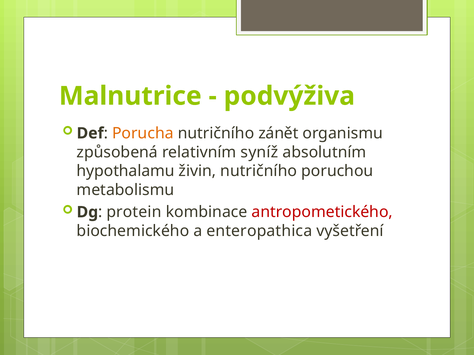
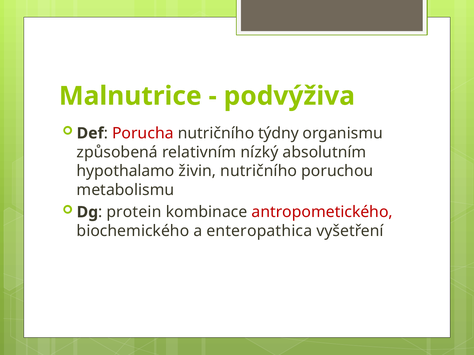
Porucha colour: orange -> red (143, 133)
zánět: zánět -> týdny (278, 133)
syníž: syníž -> nízký (259, 152)
hypothalamu: hypothalamu -> hypothalamo (126, 171)
